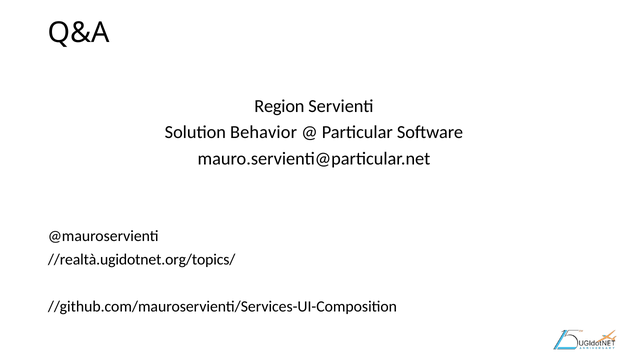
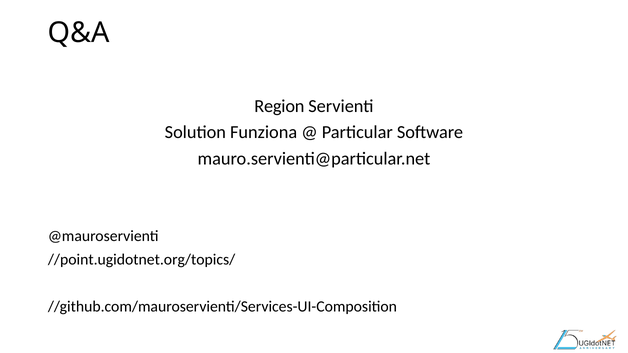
Behavior: Behavior -> Funziona (264, 132)
//realtà.ugidotnet.org/topics/: //realtà.ugidotnet.org/topics/ -> //point.ugidotnet.org/topics/ (142, 260)
